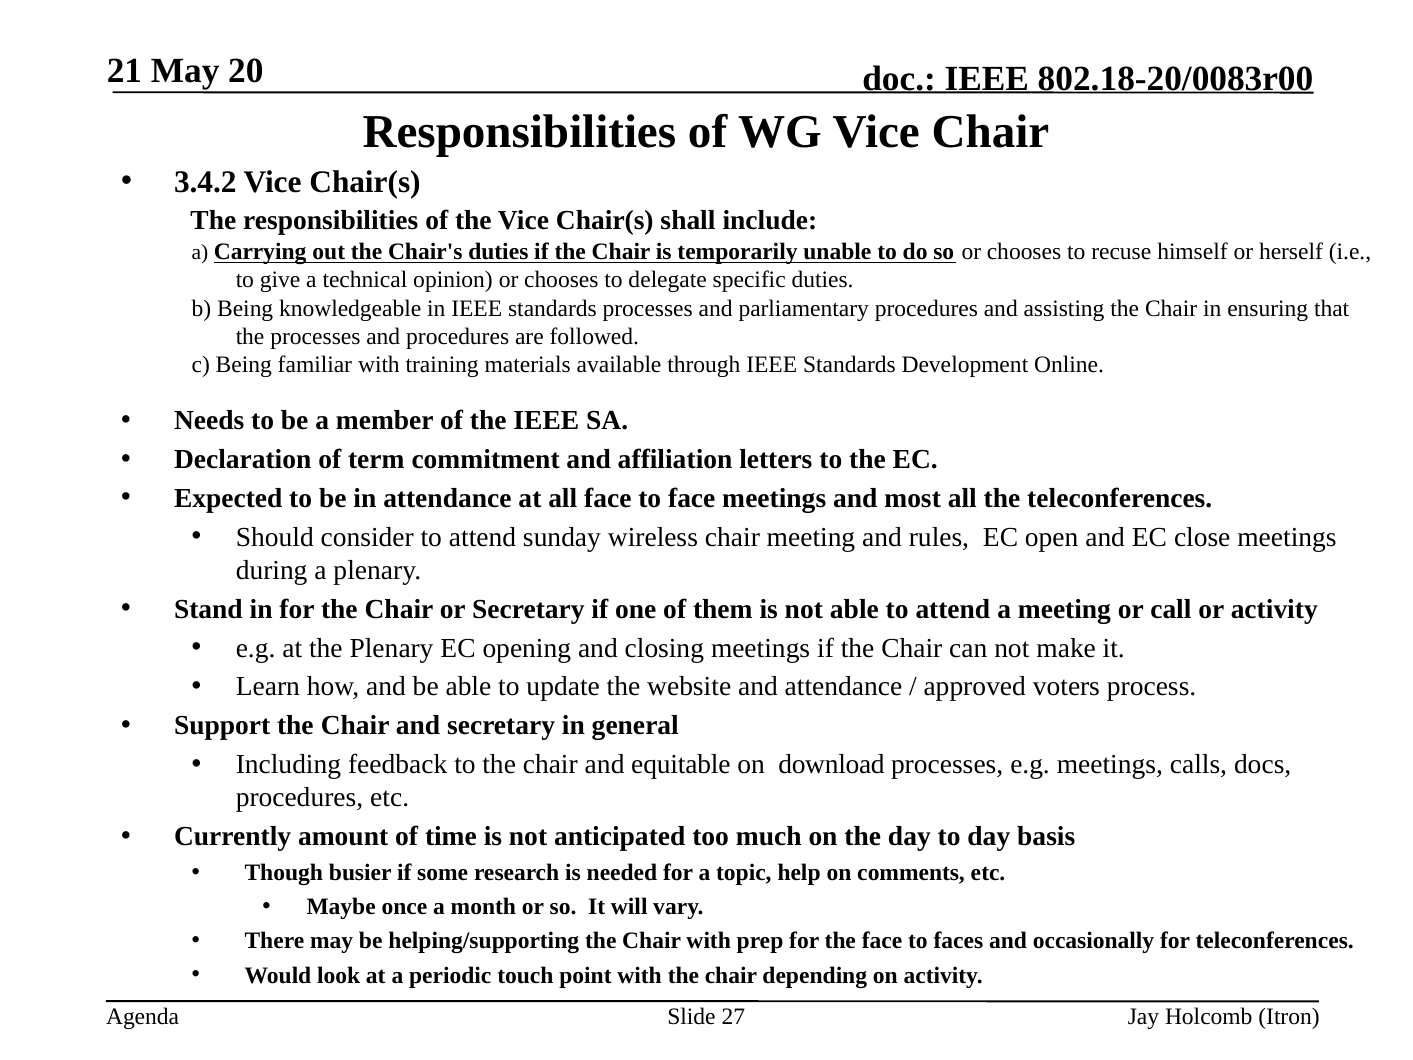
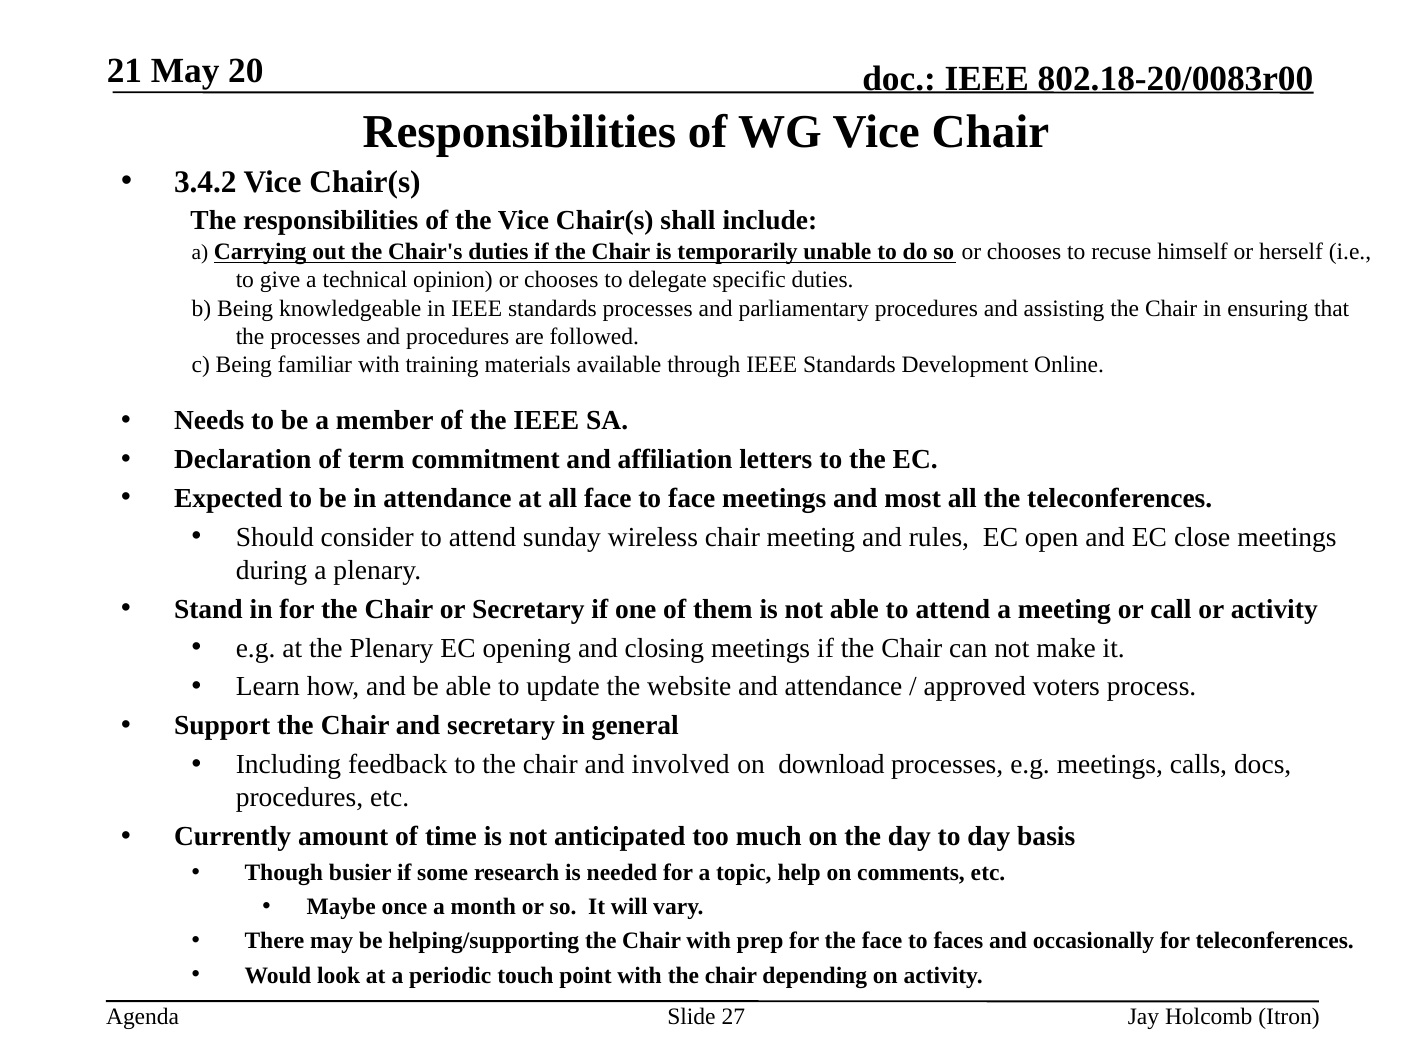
equitable: equitable -> involved (681, 764)
